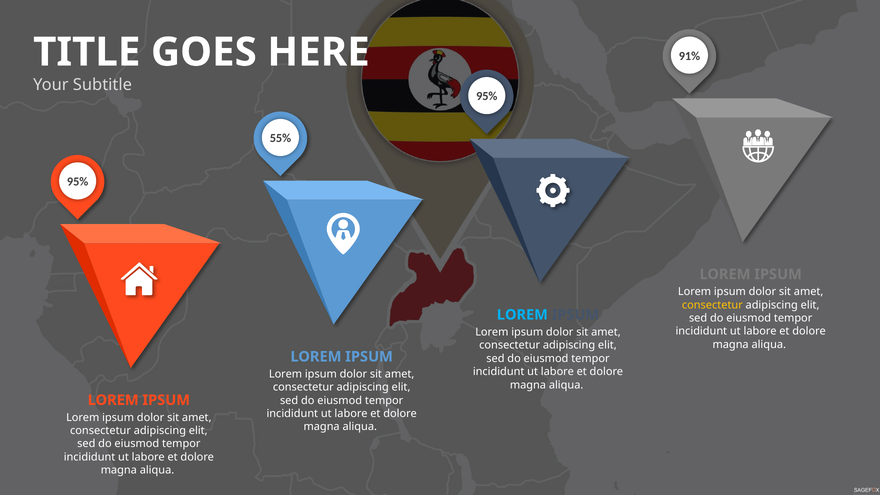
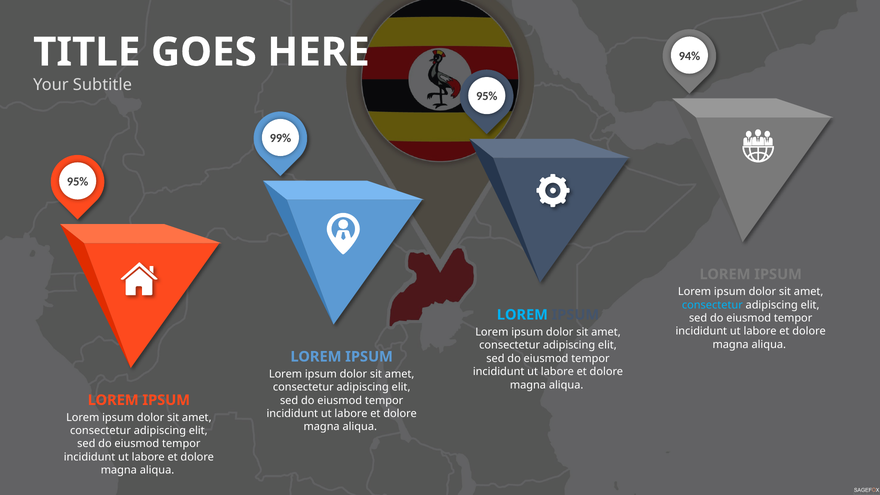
91%: 91% -> 94% (689, 56)
55%: 55% -> 99% (280, 138)
consectetur colour: yellow -> light blue (712, 305)
